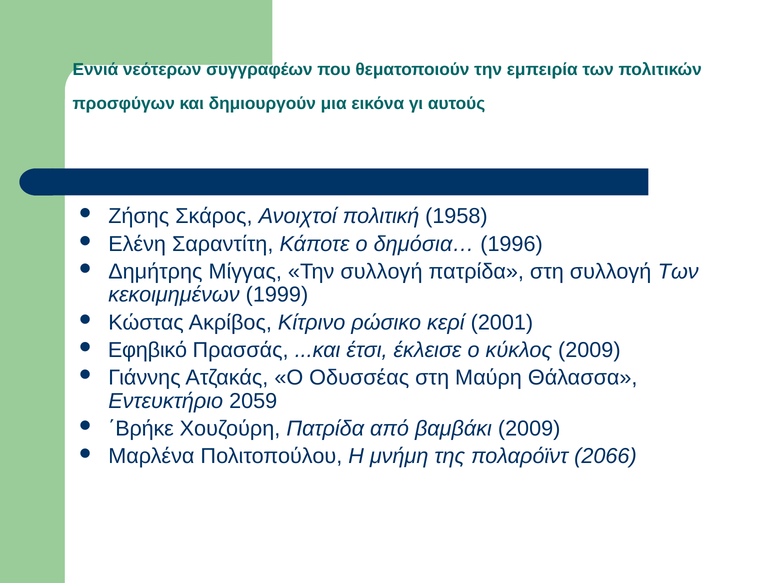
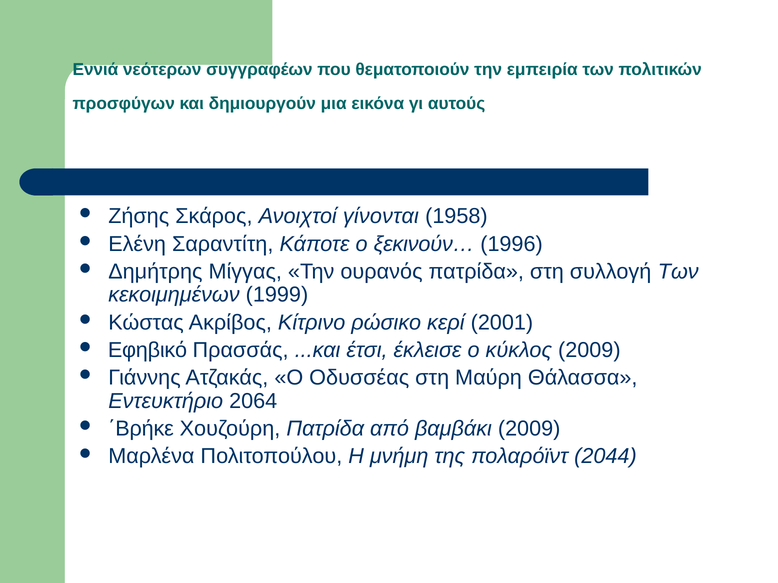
πολιτική: πολιτική -> γίνονται (381, 216)
δημόσια…: δημόσια… -> ξεκινούν… (424, 244)
Την συλλογή: συλλογή -> ουρανός (381, 272)
2059: 2059 -> 2064 (253, 401)
2066: 2066 -> 2044 (605, 457)
